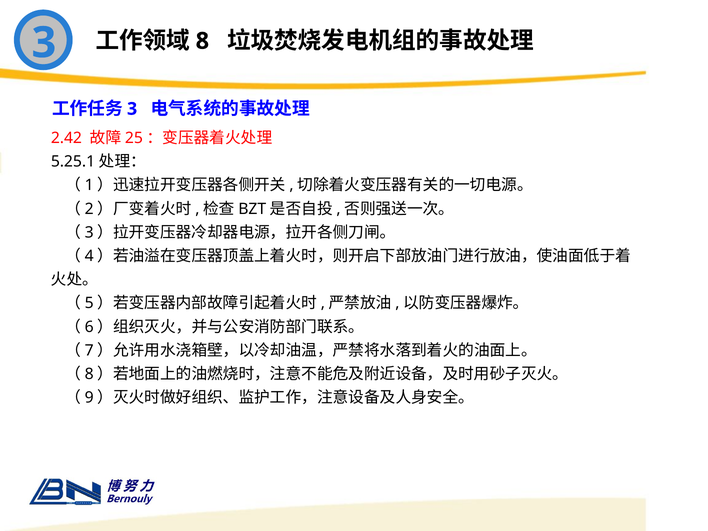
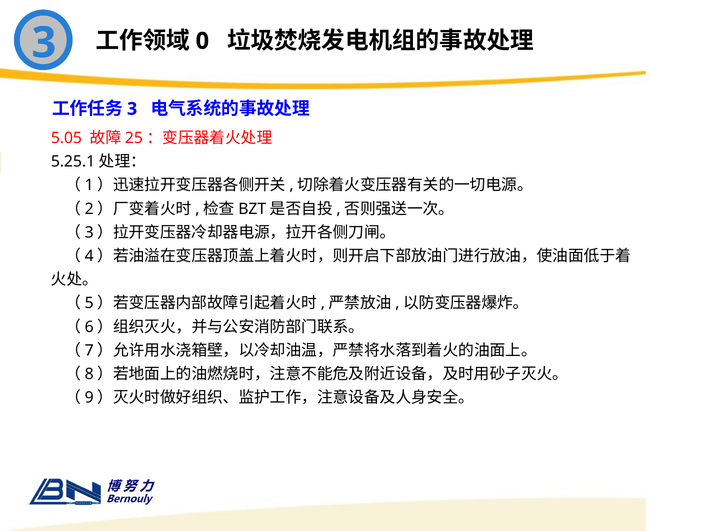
8: 8 -> 0 (202, 41)
2.42: 2.42 -> 5.05 (66, 138)
